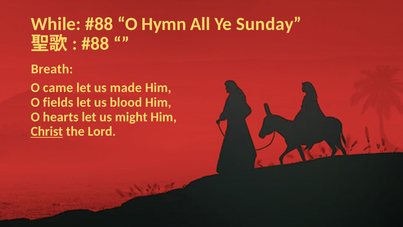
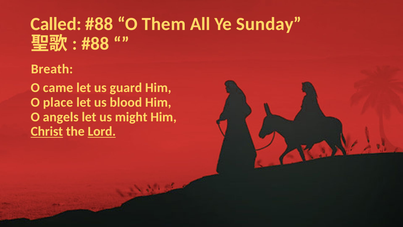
While: While -> Called (56, 24)
Hymn: Hymn -> Them (164, 24)
made: made -> guard (126, 88)
fields: fields -> place (58, 102)
hearts: hearts -> angels (61, 117)
Lord underline: none -> present (102, 131)
